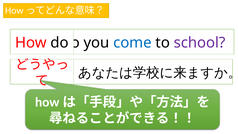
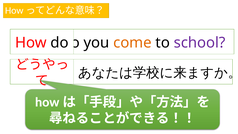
come colour: blue -> orange (132, 43)
